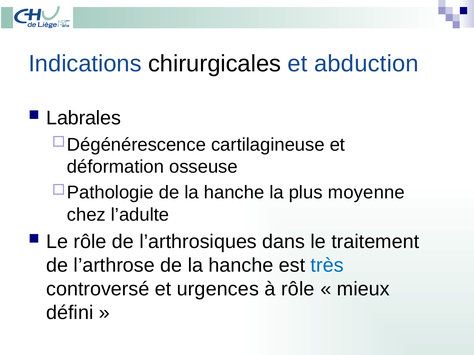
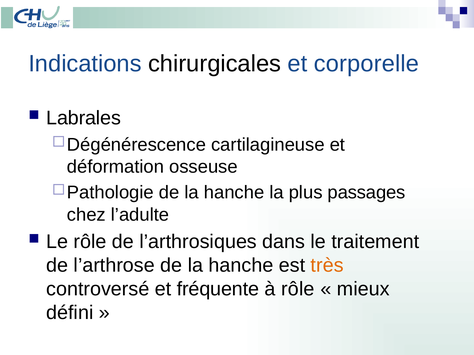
abduction: abduction -> corporelle (367, 64)
moyenne: moyenne -> passages (367, 193)
très colour: blue -> orange (327, 266)
urgences: urgences -> fréquente (218, 289)
